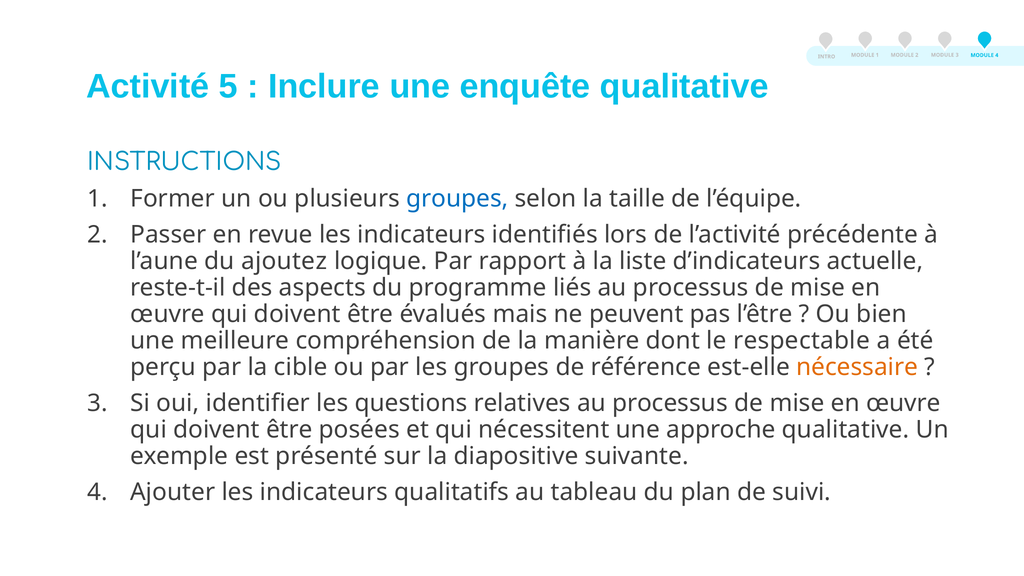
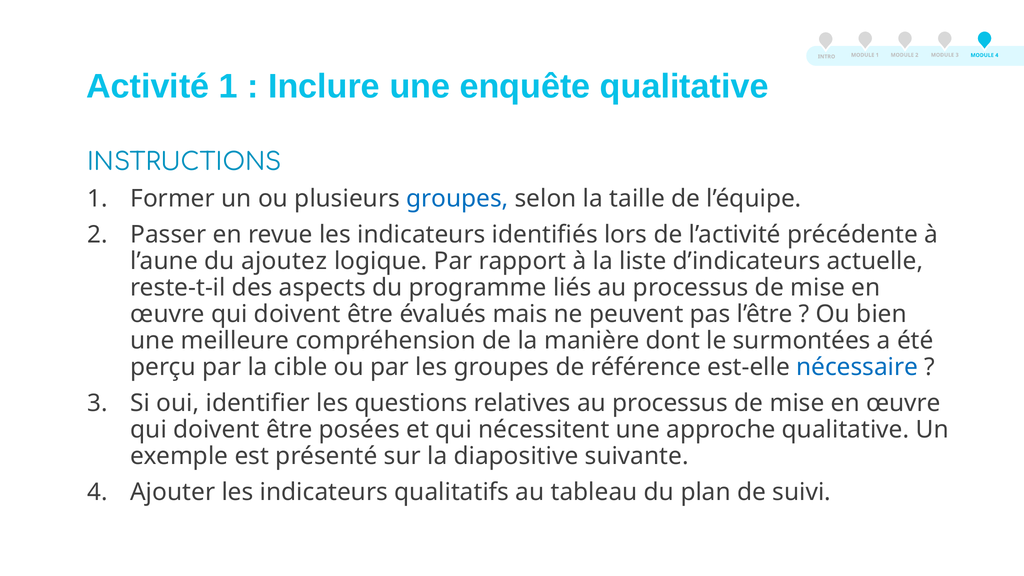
Activité 5: 5 -> 1 (228, 87)
respectable: respectable -> surmontées (802, 340)
nécessaire colour: orange -> blue (857, 367)
